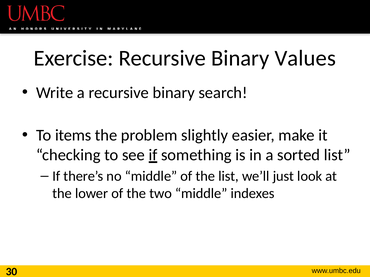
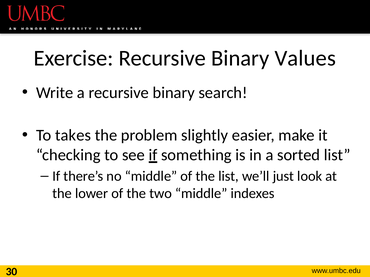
items: items -> takes (73, 136)
